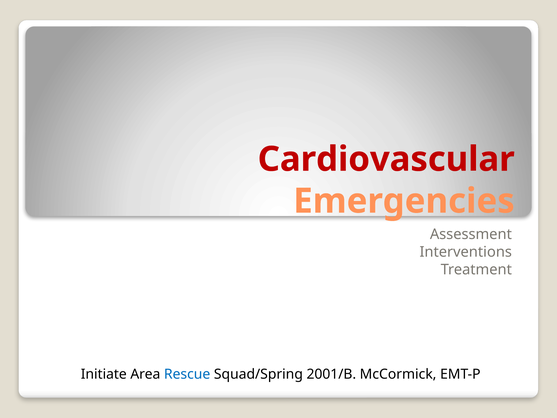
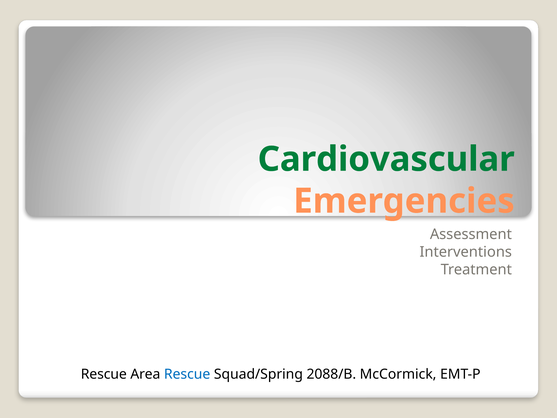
Cardiovascular colour: red -> green (386, 159)
Initiate: Initiate -> Rescue (104, 374)
2001/B: 2001/B -> 2088/B (331, 374)
